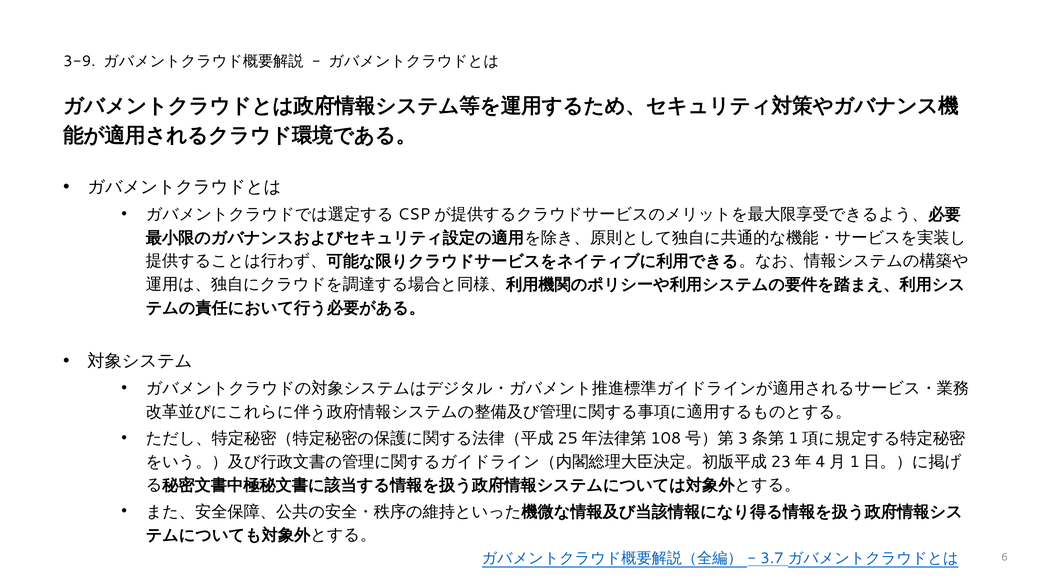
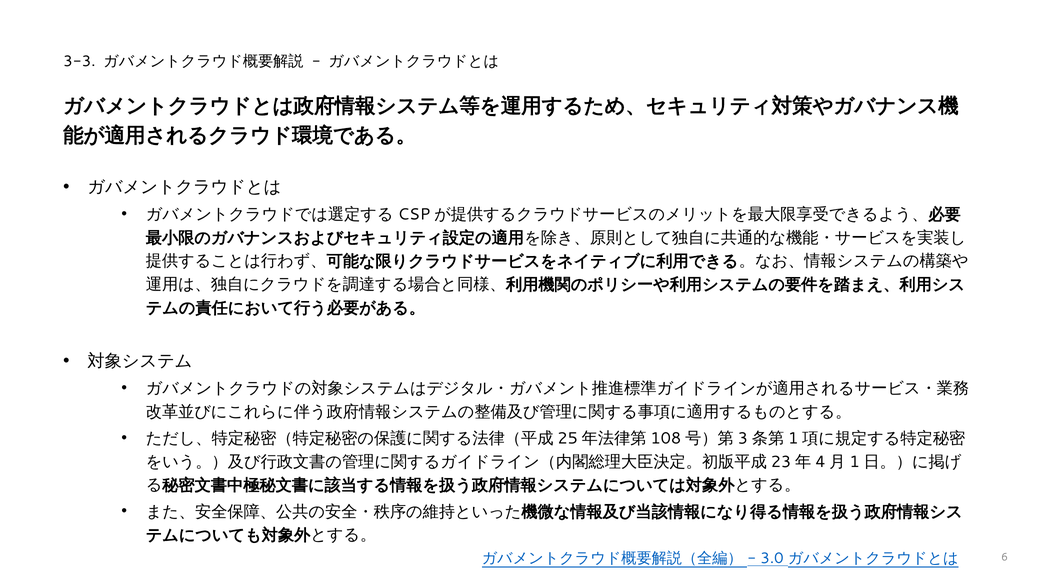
3-9: 3-9 -> 3-3 (79, 61)
3.7: 3.7 -> 3.0 (772, 558)
